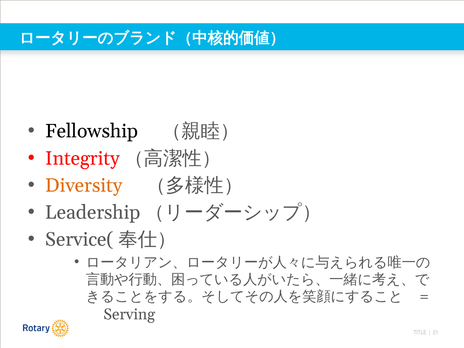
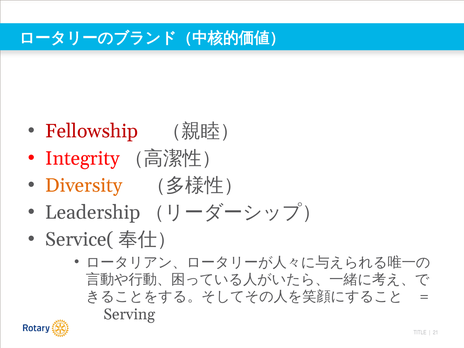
Fellowship colour: black -> red (92, 131)
